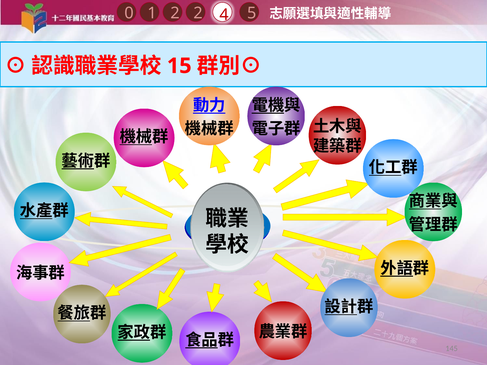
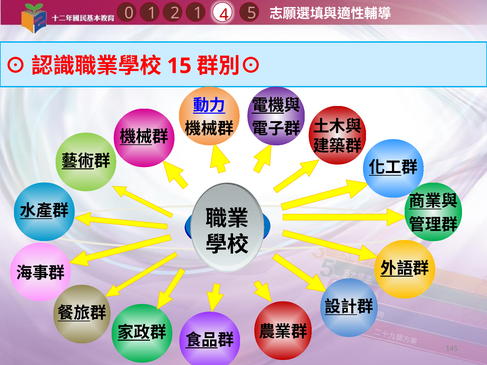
1 2: 2 -> 1 (198, 13)
